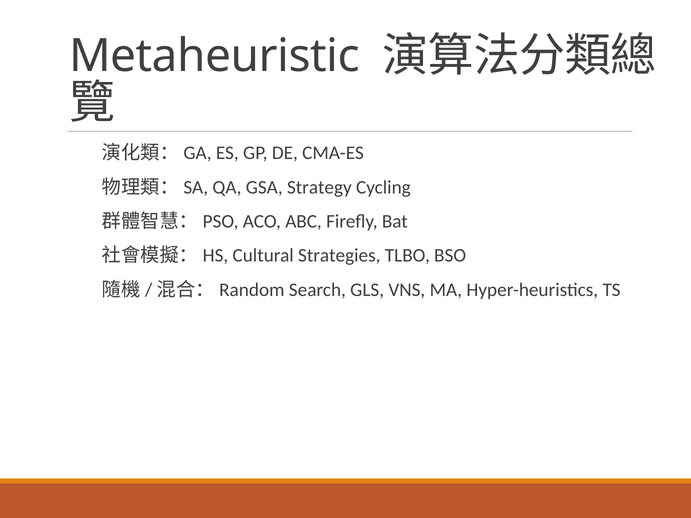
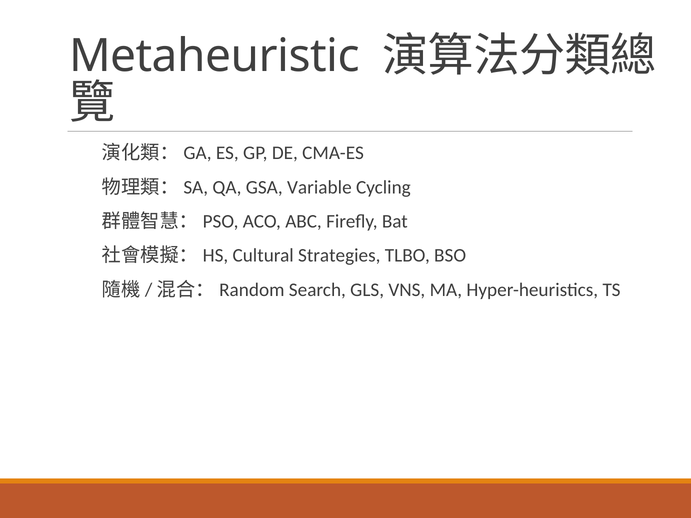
Strategy: Strategy -> Variable (319, 187)
